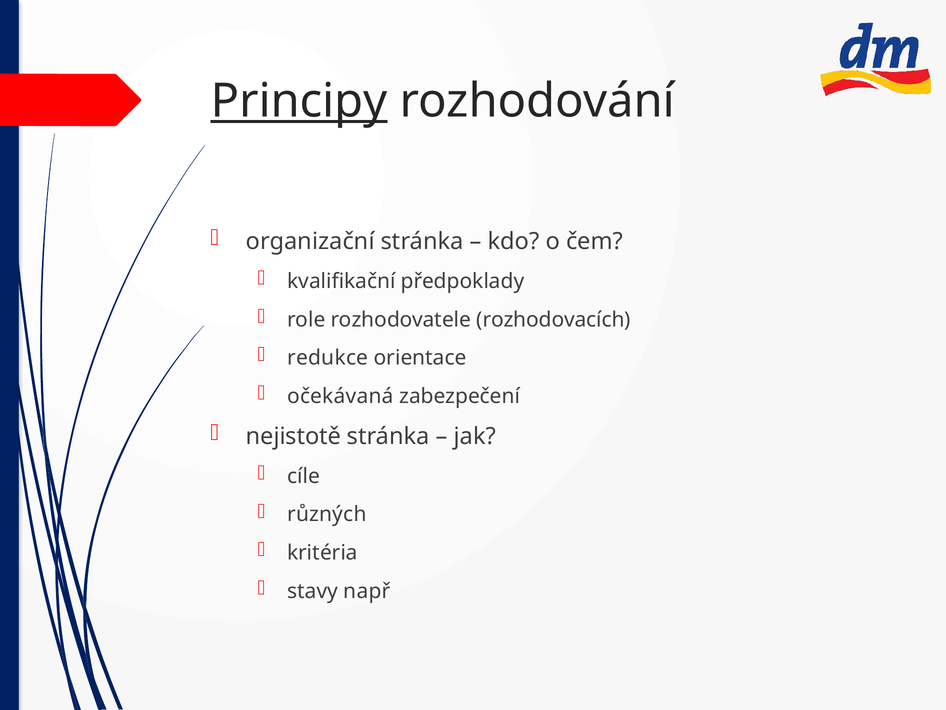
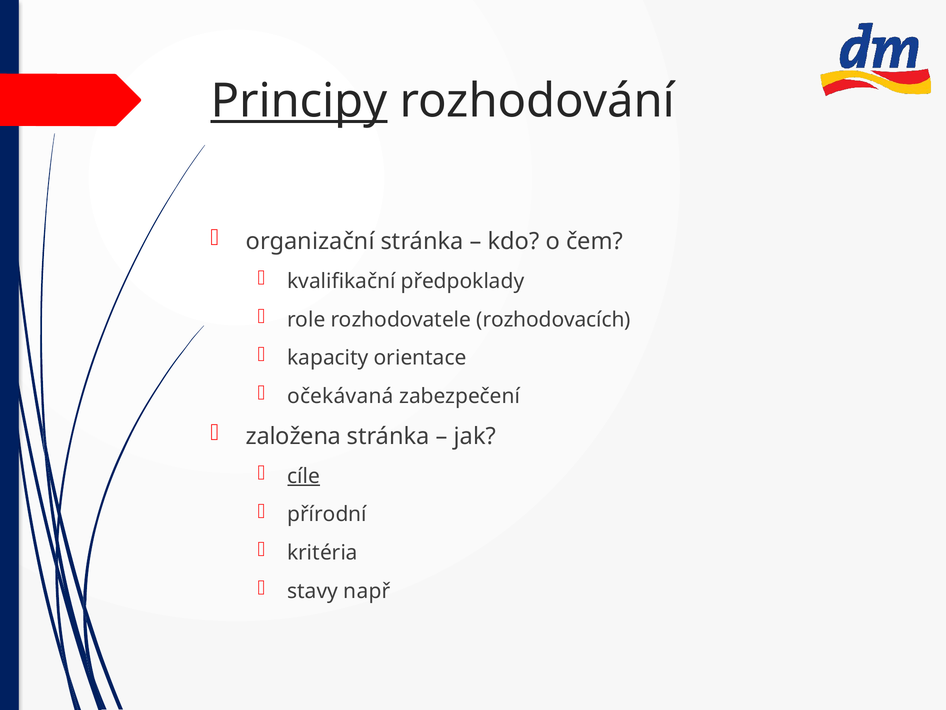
redukce: redukce -> kapacity (328, 358)
nejistotě: nejistotě -> založena (293, 436)
cíle underline: none -> present (304, 476)
různých: různých -> přírodní (327, 514)
